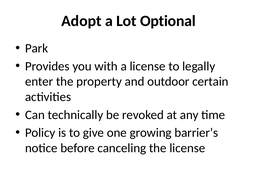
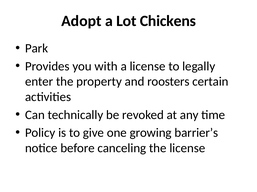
Optional: Optional -> Chickens (168, 21)
outdoor: outdoor -> roosters (168, 82)
